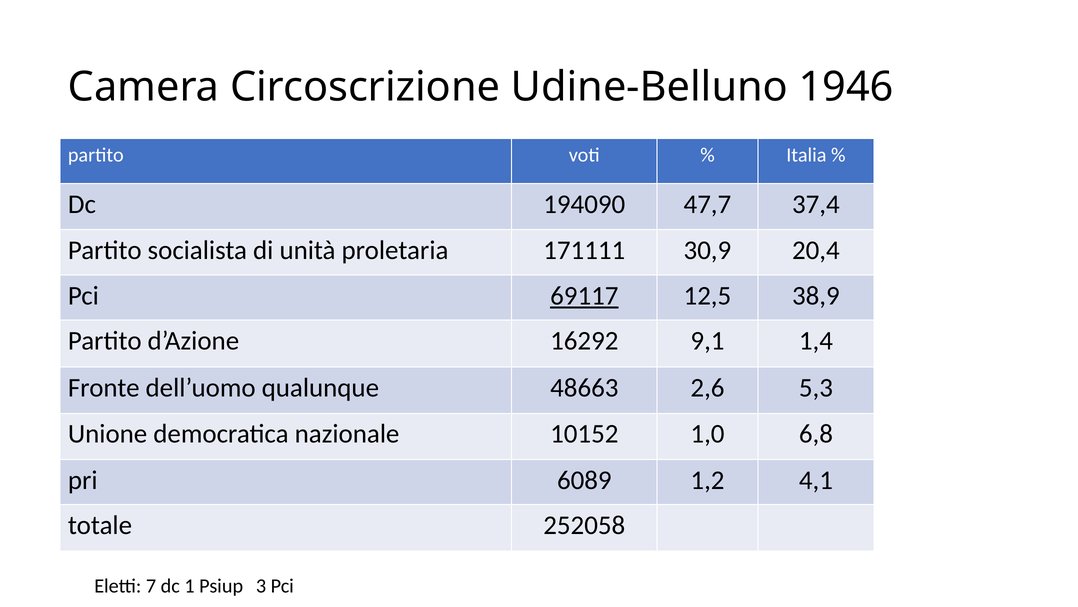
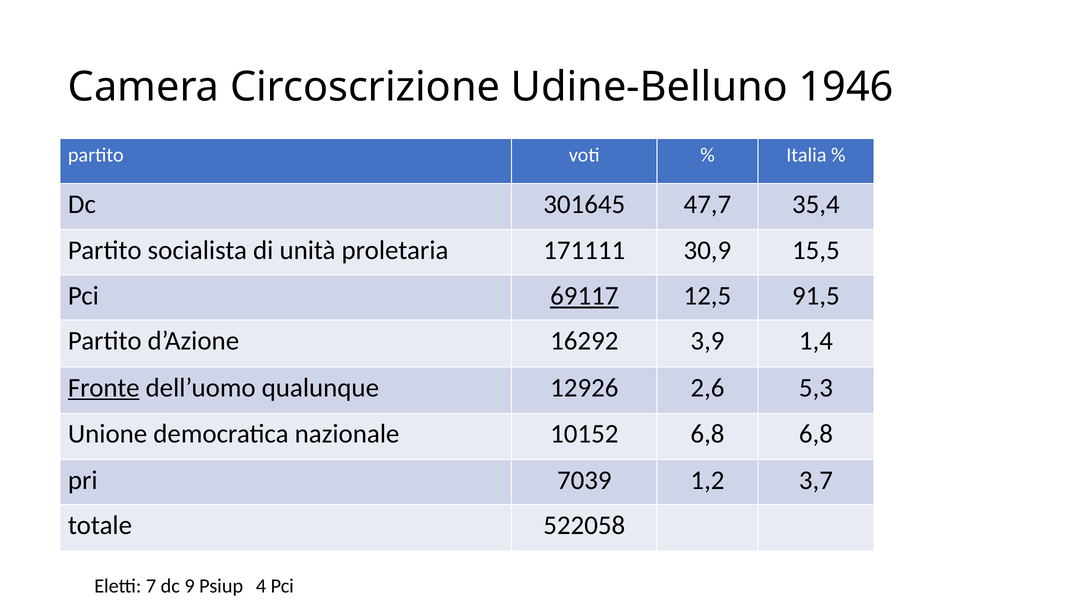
194090: 194090 -> 301645 (584, 204)
37,4: 37,4 -> 35,4 (816, 204)
20,4: 20,4 -> 15,5 (816, 250)
38,9: 38,9 -> 91,5 (816, 296)
9,1: 9,1 -> 3,9 (707, 340)
Fronte underline: none -> present (104, 387)
48663: 48663 -> 12926 (584, 387)
10152 1,0: 1,0 -> 6,8 (707, 434)
6089: 6089 -> 7039 (584, 480)
4,1: 4,1 -> 3,7 (816, 480)
252058: 252058 -> 522058 (584, 525)
1: 1 -> 9 (190, 586)
3: 3 -> 4 (261, 586)
